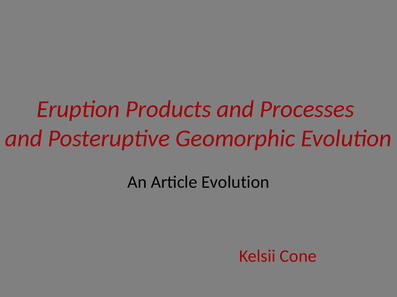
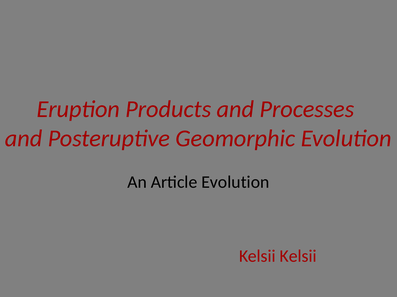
Kelsii Cone: Cone -> Kelsii (298, 257)
